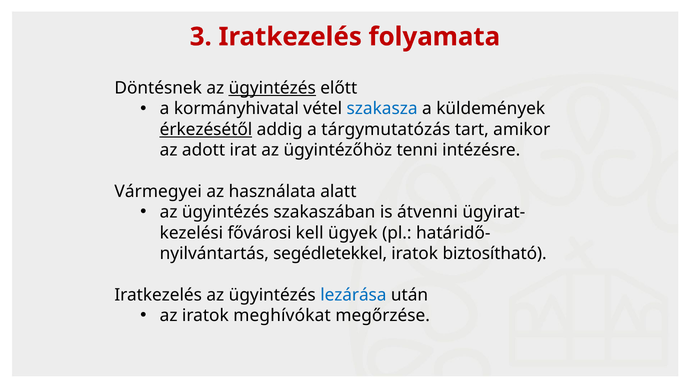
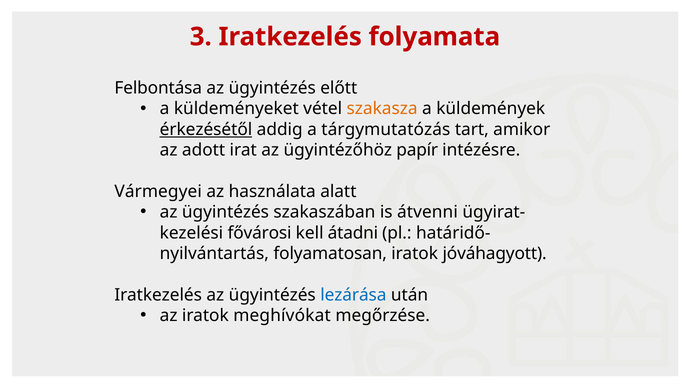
Döntésnek: Döntésnek -> Felbontása (158, 88)
ügyintézés underline: present -> none (272, 88)
kormányhivatal: kormányhivatal -> küldeményeket (236, 109)
szakasza colour: blue -> orange (382, 109)
tenni: tenni -> papír (417, 150)
ügyek: ügyek -> átadni (353, 233)
segédletekkel: segédletekkel -> folyamatosan (330, 254)
biztosítható: biztosítható -> jóváhagyott (495, 254)
